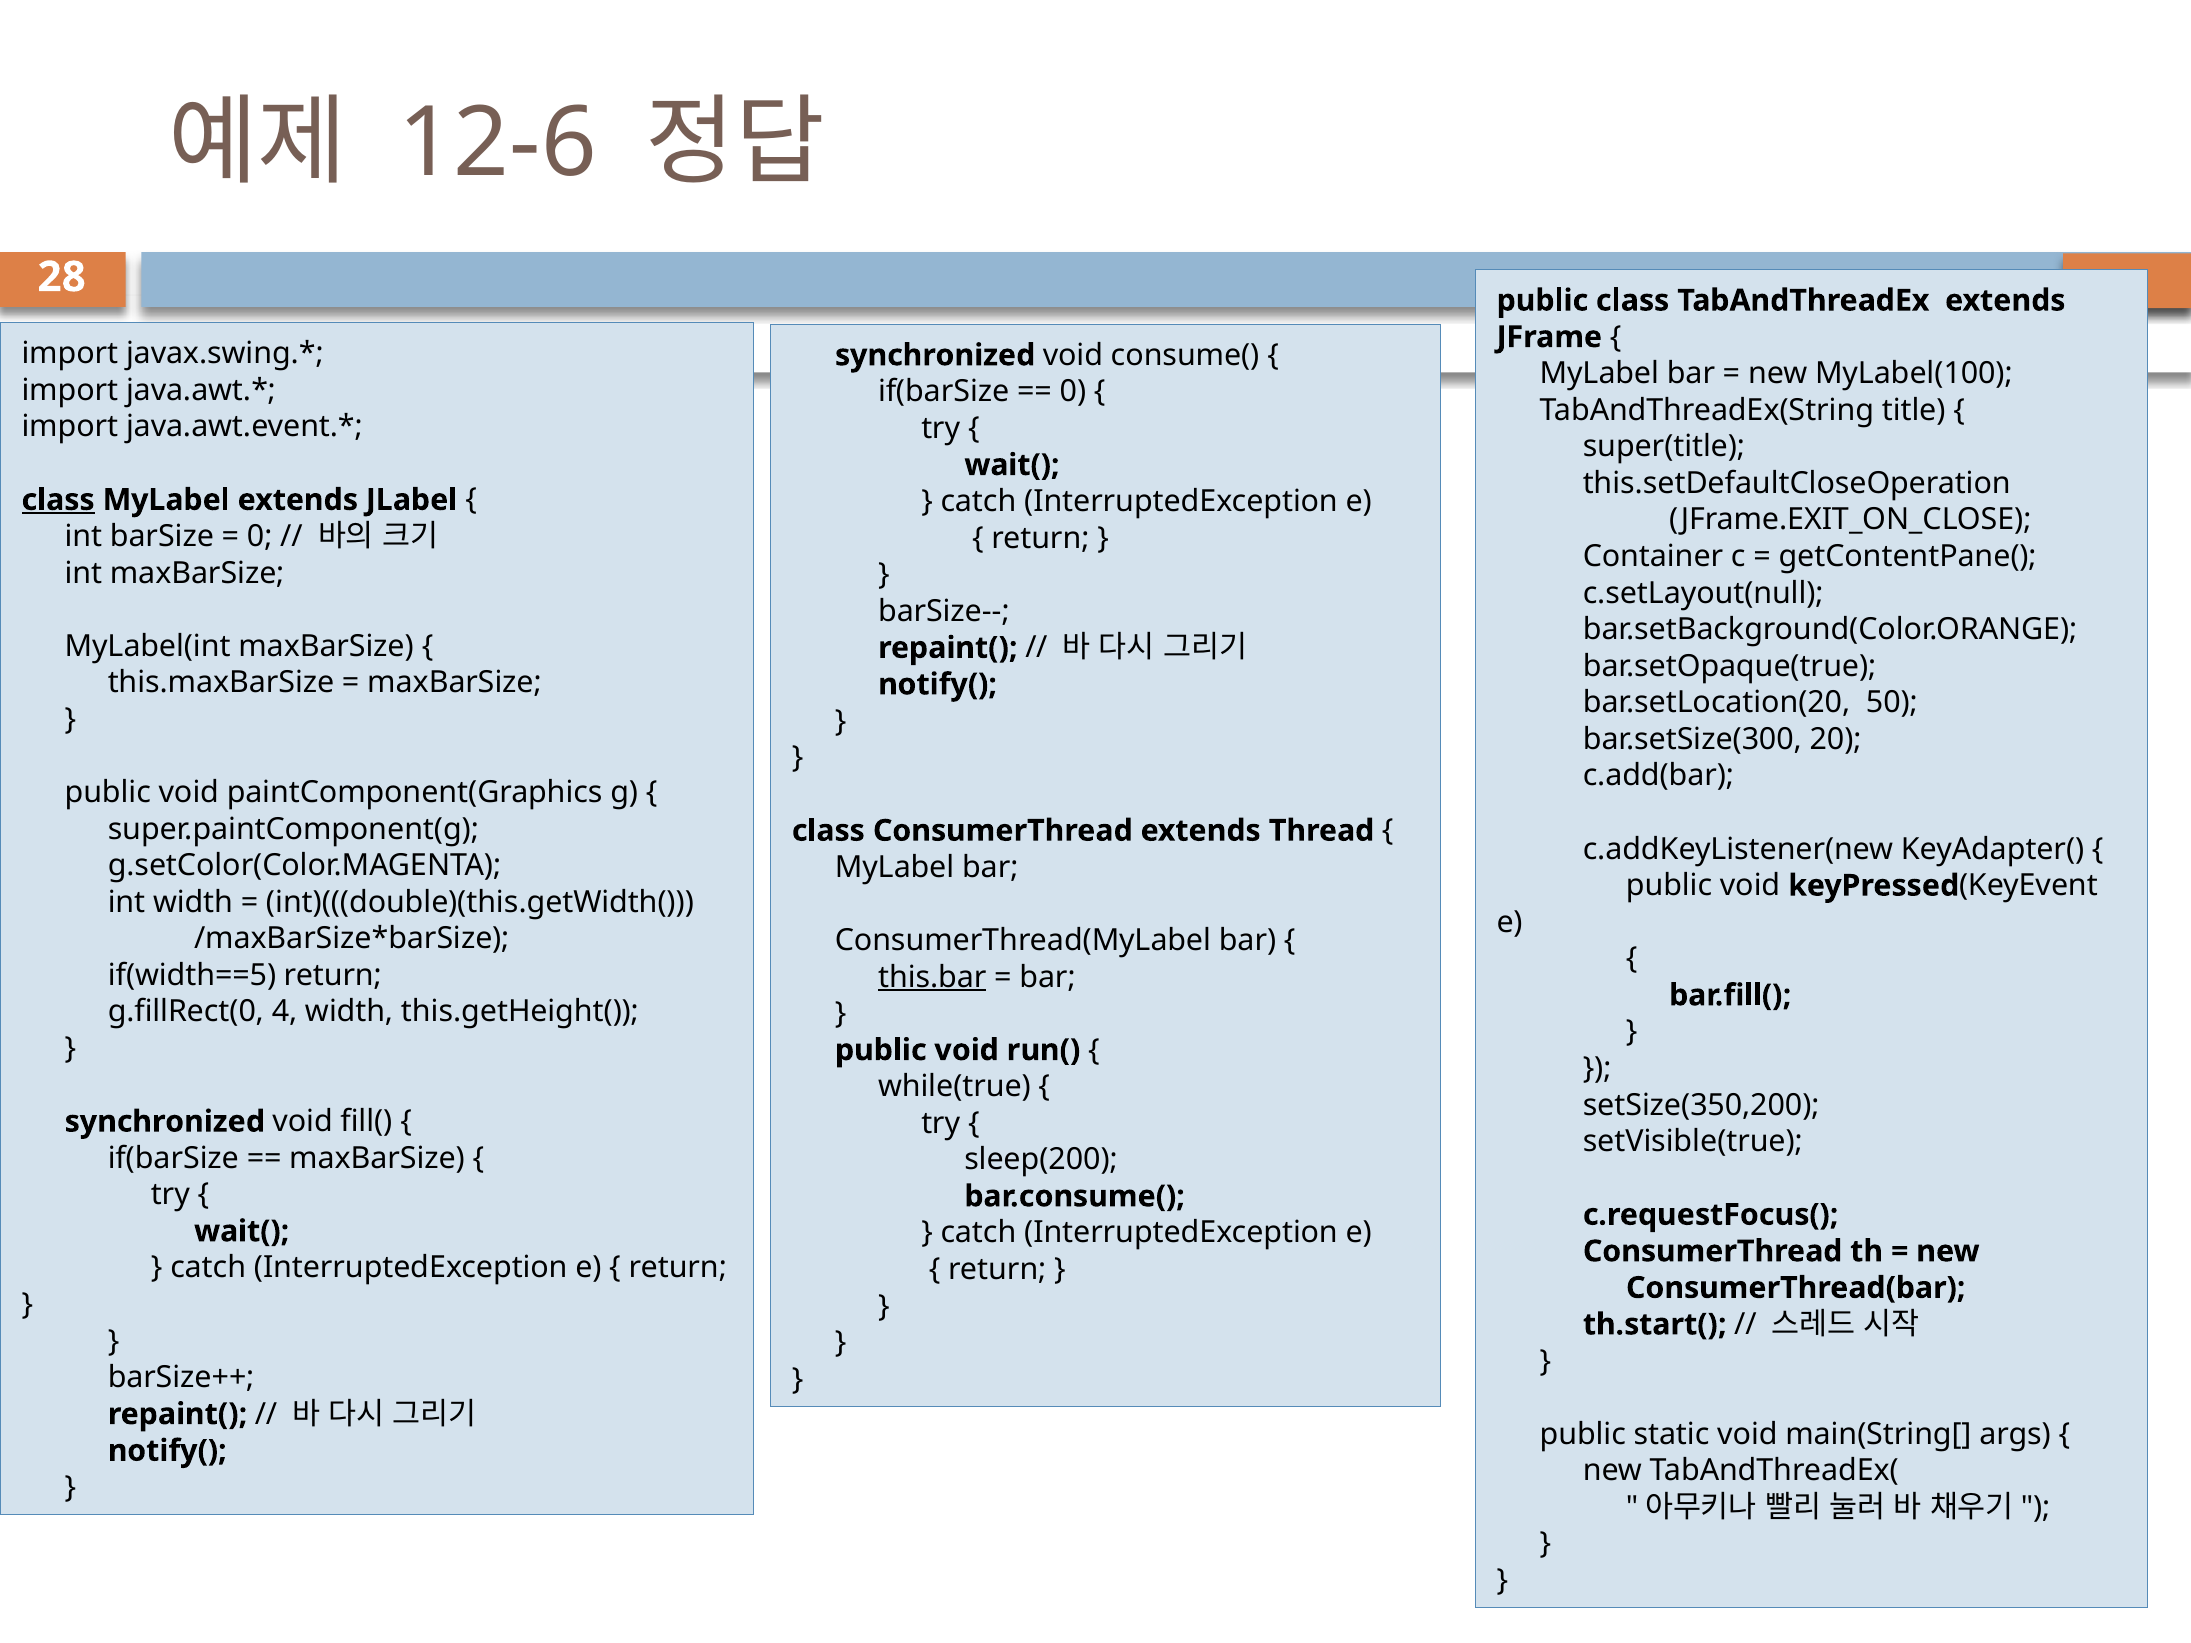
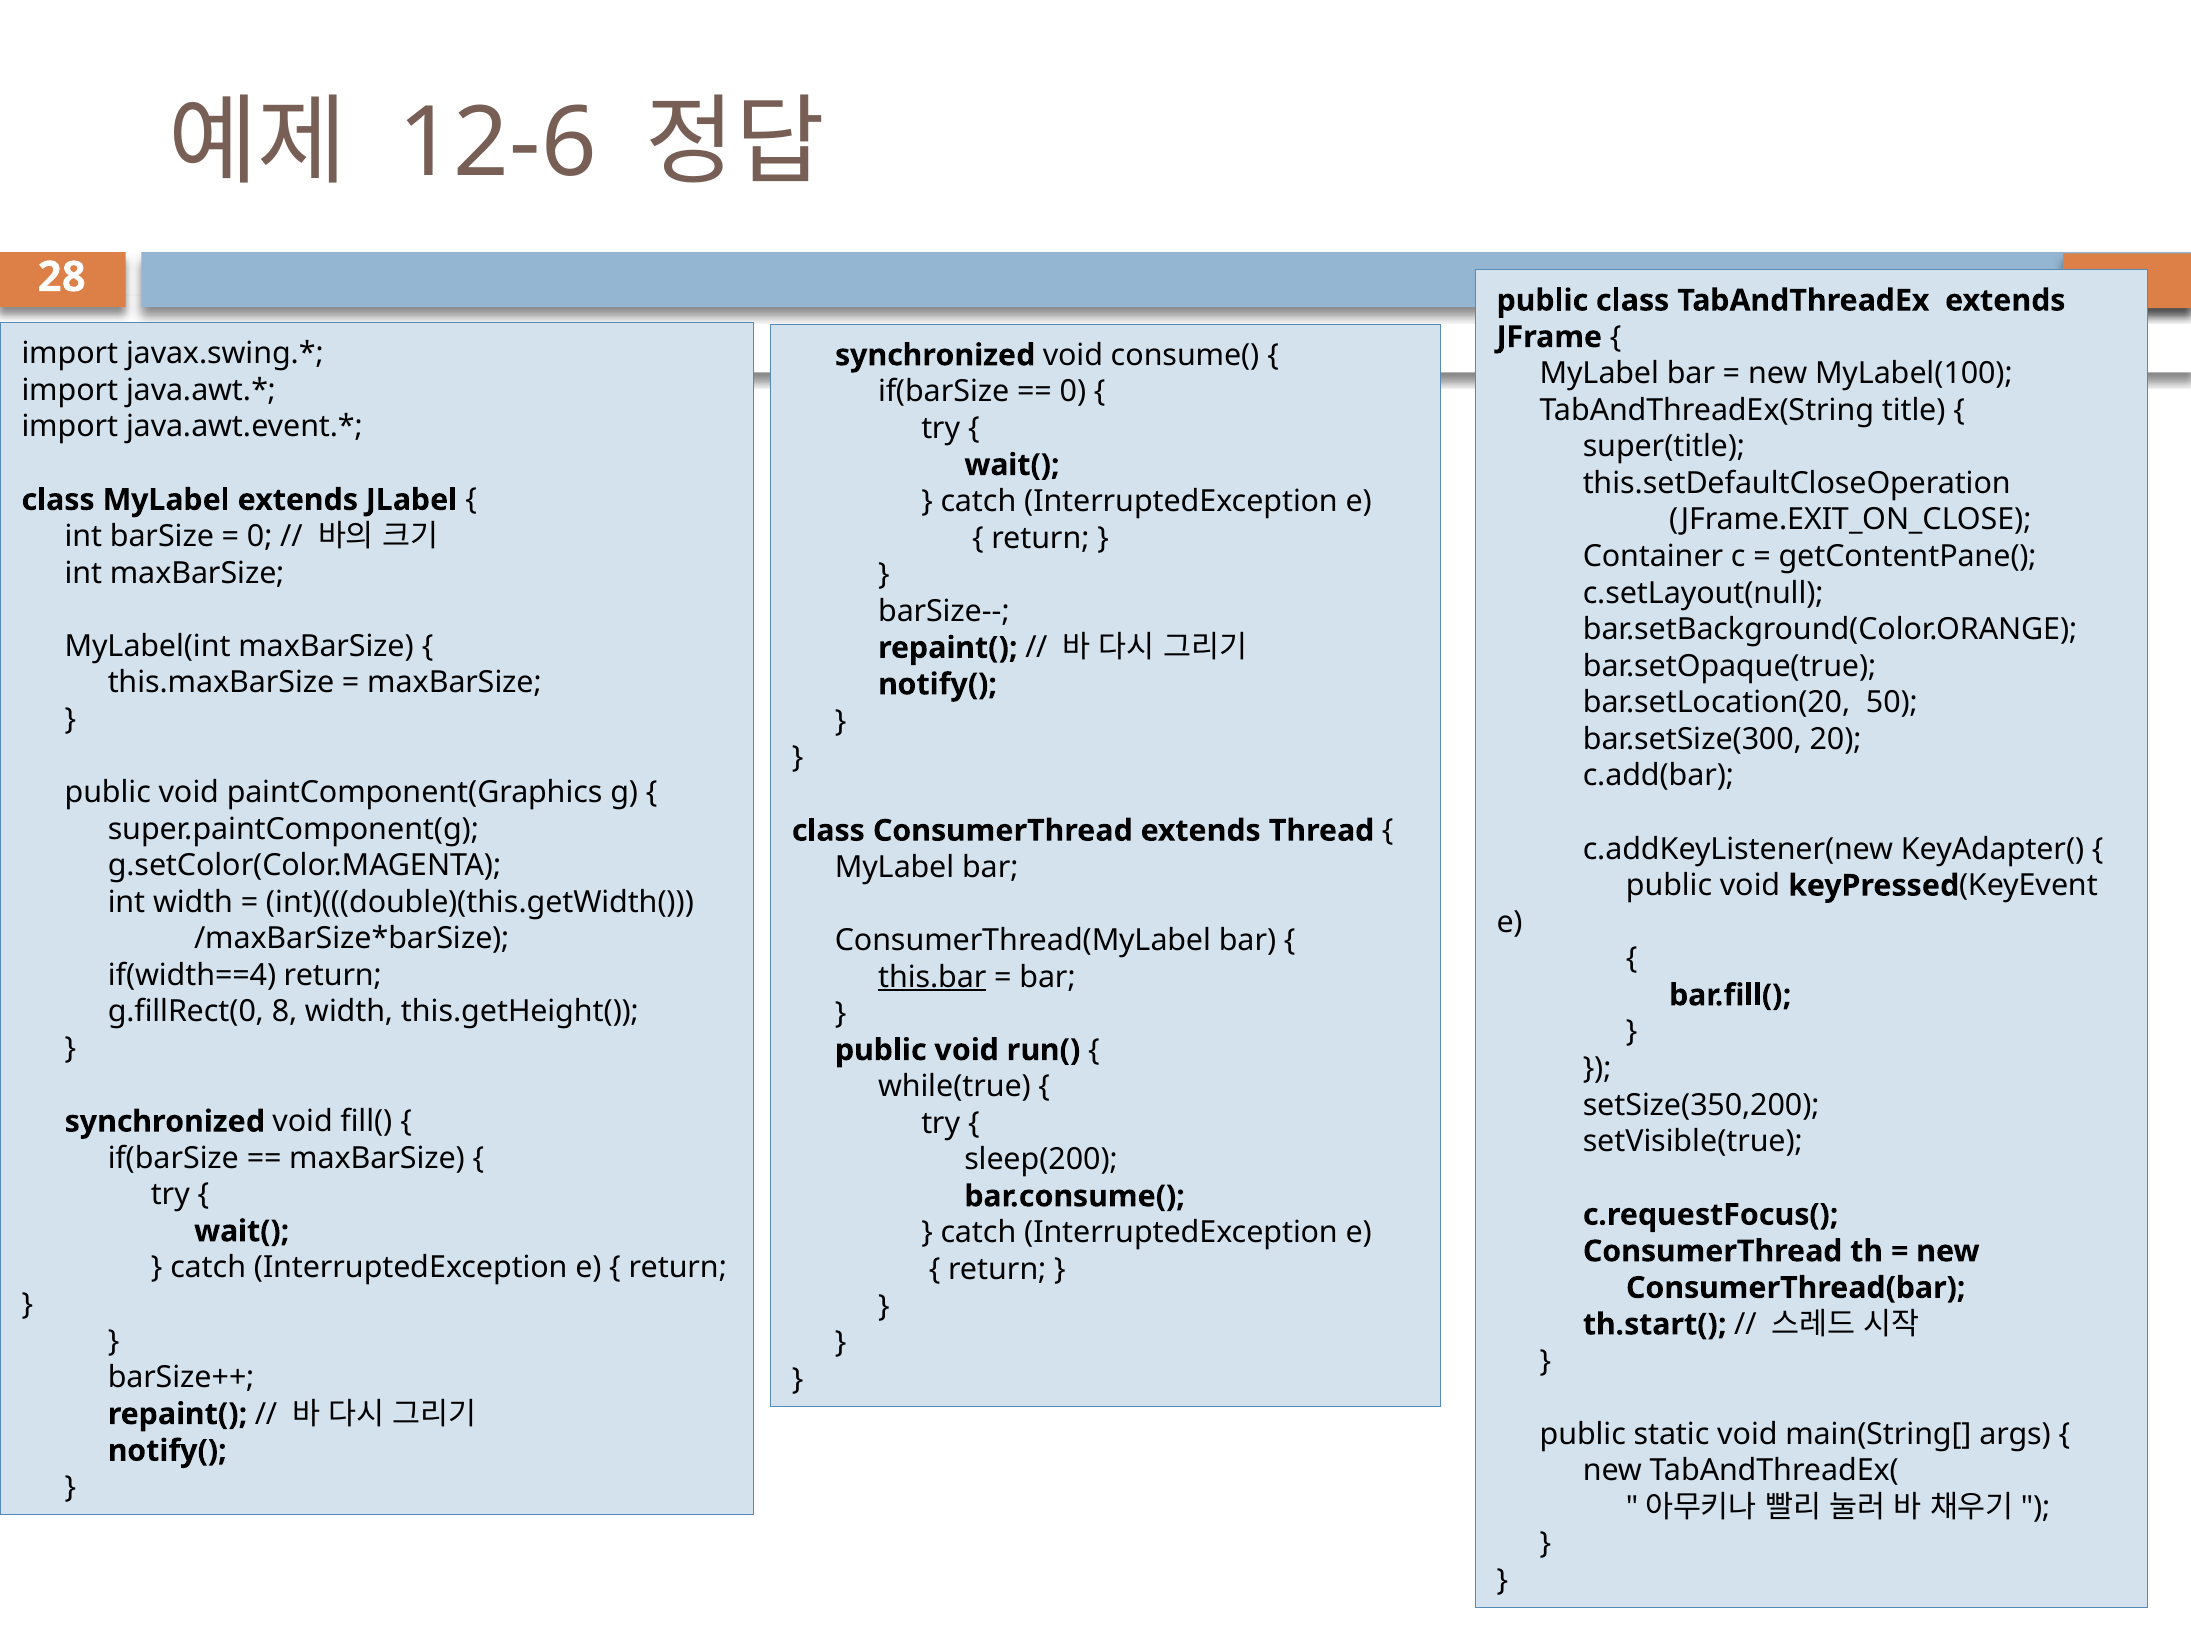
class underline: present -> none (58, 500)
if(width==5: if(width==5 -> if(width==4 (192, 975)
4: 4 -> 8 (285, 1012)
